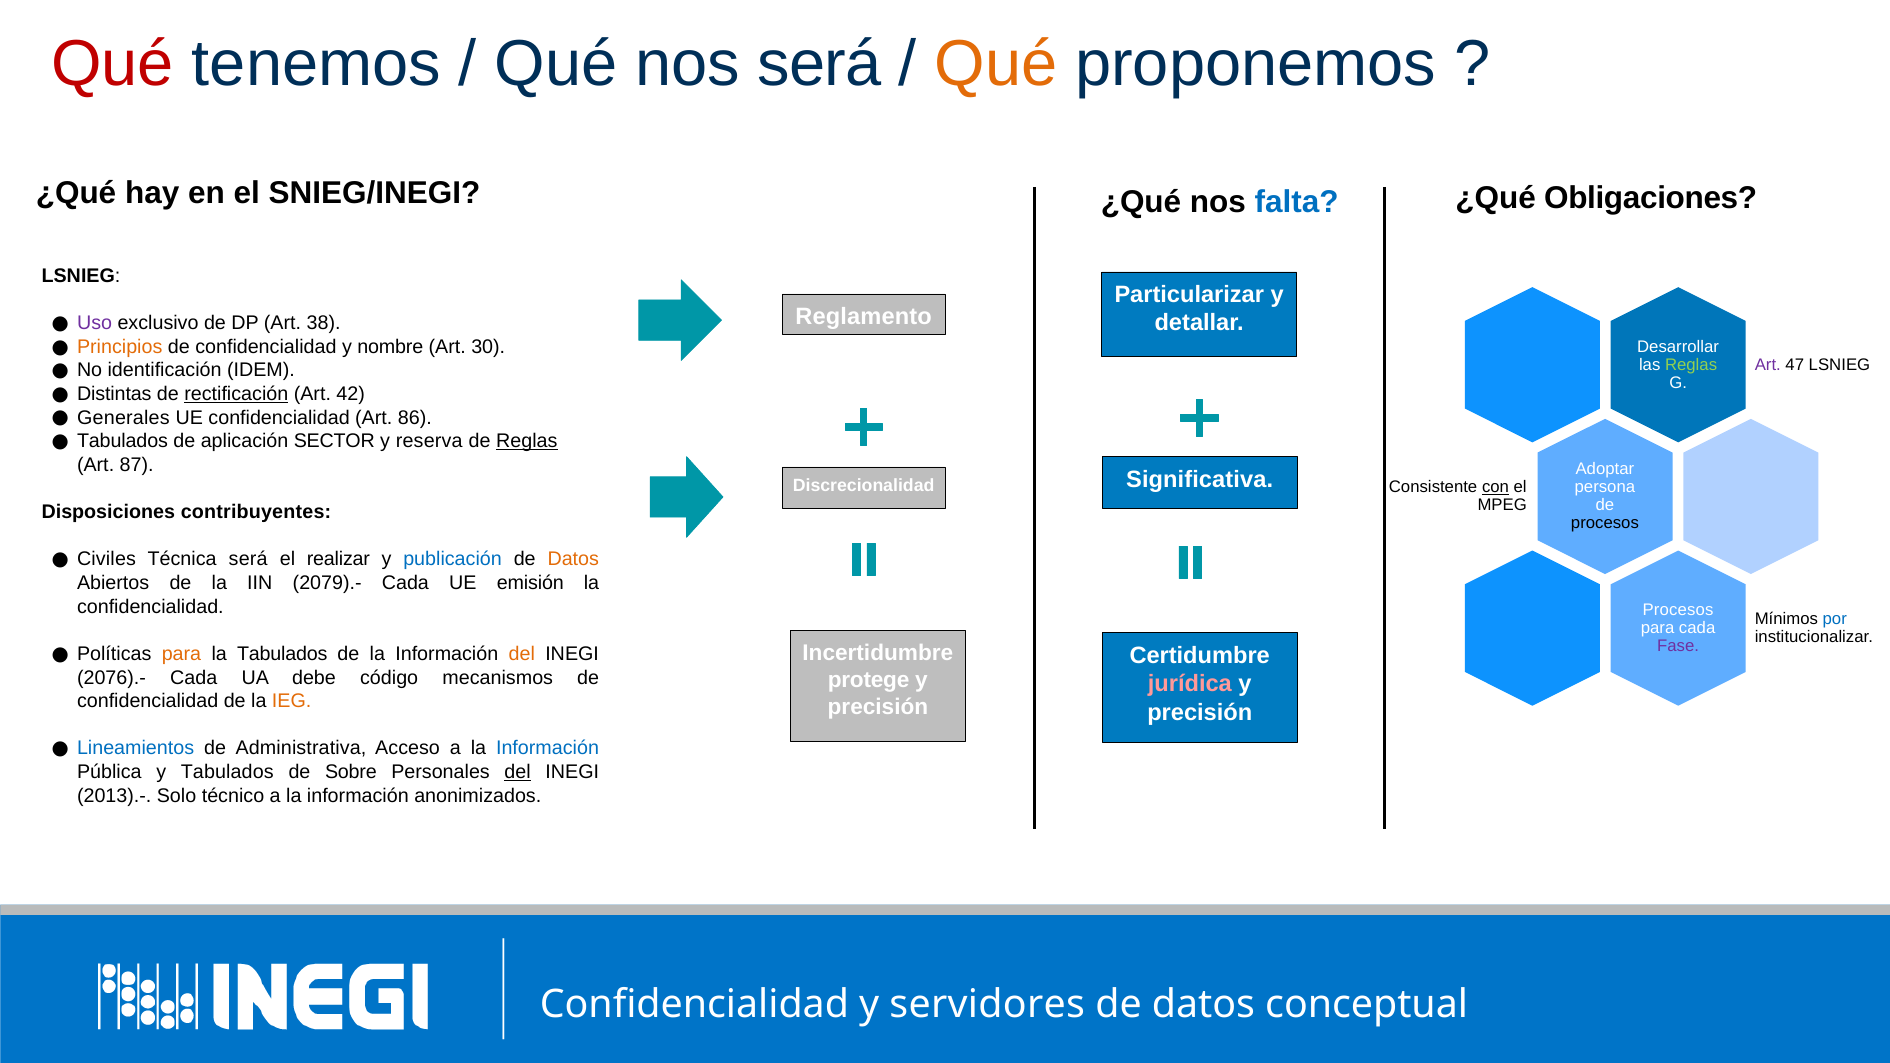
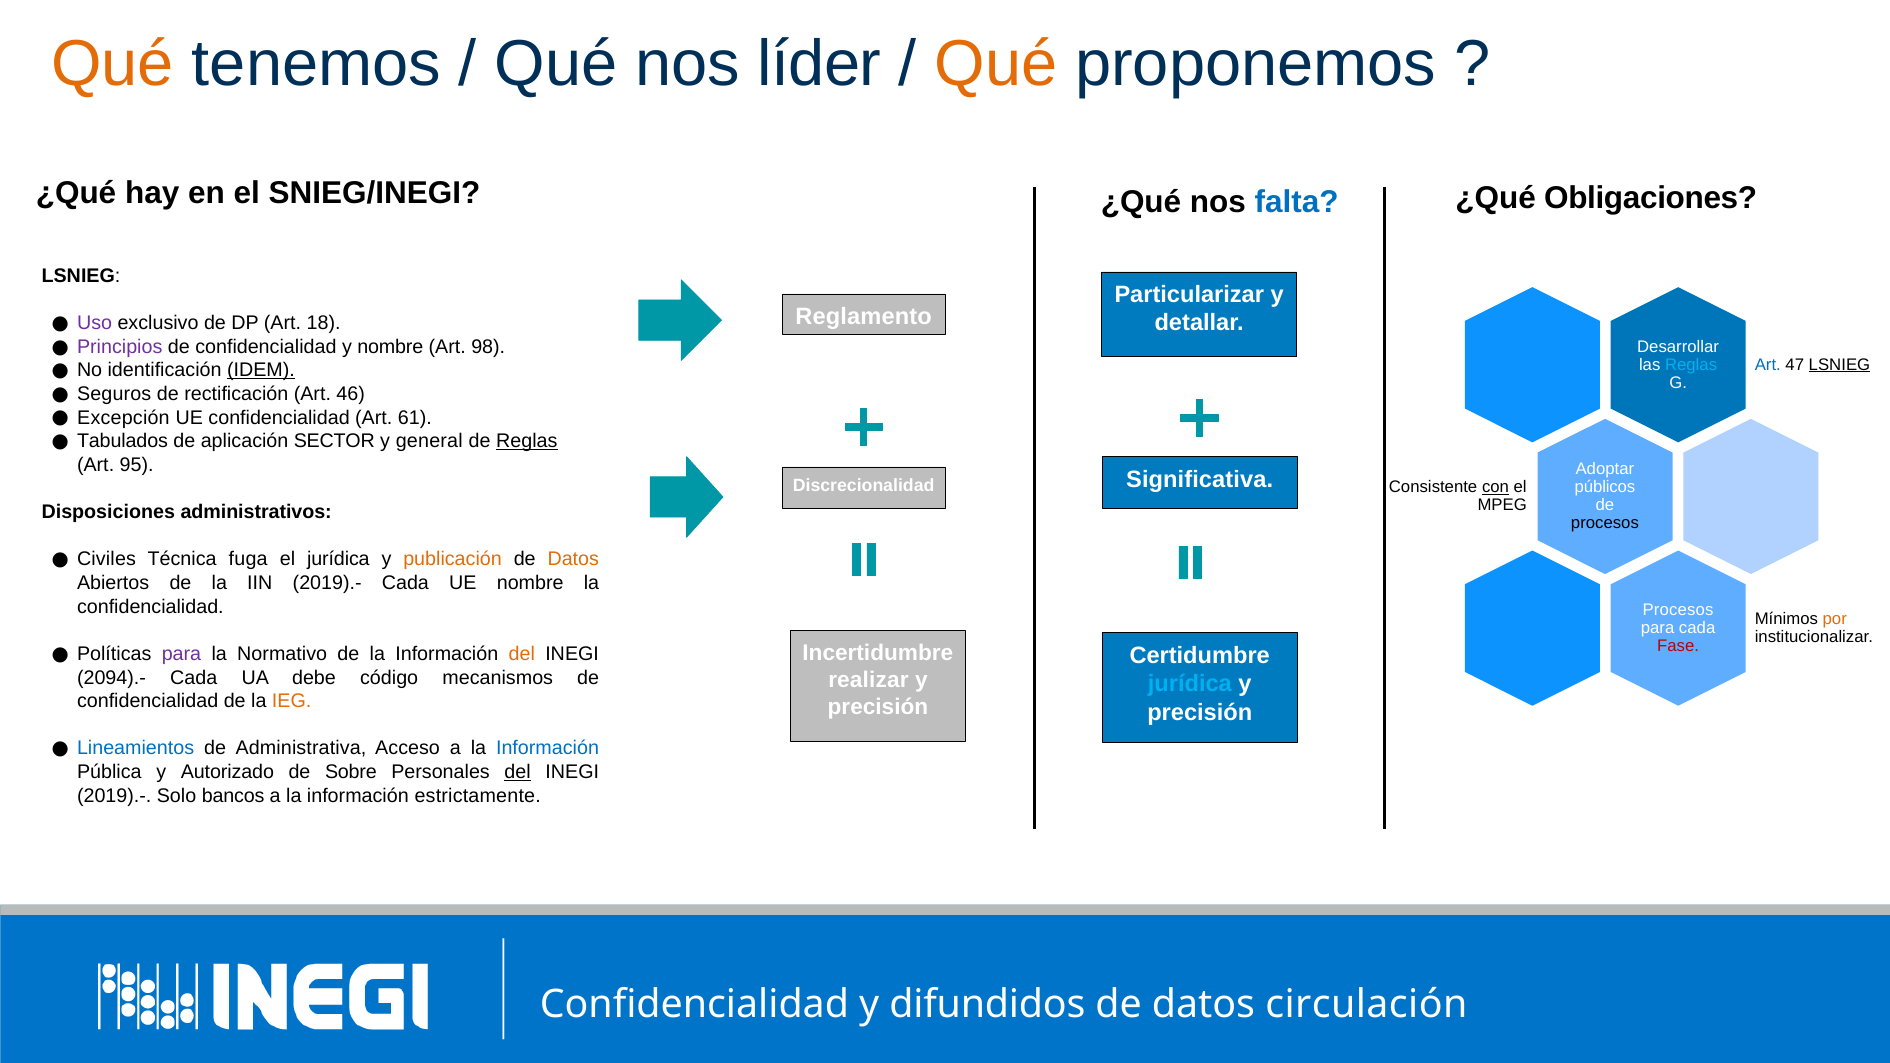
Qué colour: red -> orange (113, 64)
nos será: será -> líder (820, 64)
38: 38 -> 18 (324, 323)
Principios colour: orange -> purple (120, 347)
30: 30 -> 98 (488, 347)
Reglas colour: light green -> light blue (1691, 365)
Art colour: purple -> blue (1768, 365)
LSNIEG underline: none -> present (1839, 365)
IDEM underline: none -> present (261, 370)
Distintas: Distintas -> Seguros (114, 394)
rectificación underline: present -> none (236, 394)
42: 42 -> 46 (351, 394)
Generales: Generales -> Excepción (123, 418)
86: 86 -> 61 (415, 418)
reserva: reserva -> general (429, 441)
87: 87 -> 95 (137, 465)
persona: persona -> públicos (1605, 487)
contribuyentes: contribuyentes -> administrativos (256, 512)
Técnica será: será -> fuga (248, 559)
el realizar: realizar -> jurídica (338, 559)
publicación colour: blue -> orange (453, 559)
IIN 2079).-: 2079).- -> 2019).- (327, 583)
UE emisión: emisión -> nombre (530, 583)
por colour: blue -> orange (1835, 619)
Fase colour: purple -> red (1678, 646)
para colour: orange -> purple (181, 654)
la Tabulados: Tabulados -> Normativo (282, 654)
2076).-: 2076).- -> 2094).- (111, 678)
protege: protege -> realizar (868, 680)
jurídica colour: pink -> light blue (1190, 684)
y Tabulados: Tabulados -> Autorizado (227, 772)
2013).-: 2013).- -> 2019).- (114, 796)
técnico: técnico -> bancos (233, 796)
anonimizados: anonimizados -> estrictamente (478, 796)
servidores: servidores -> difundidos (987, 1005)
conceptual: conceptual -> circulación (1366, 1005)
